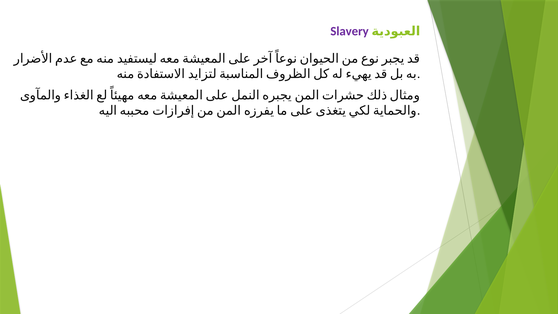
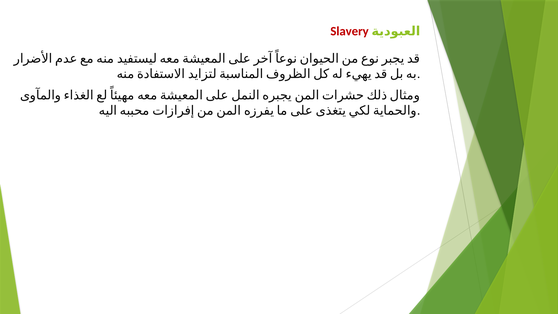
Slavery colour: purple -> red (349, 31)
